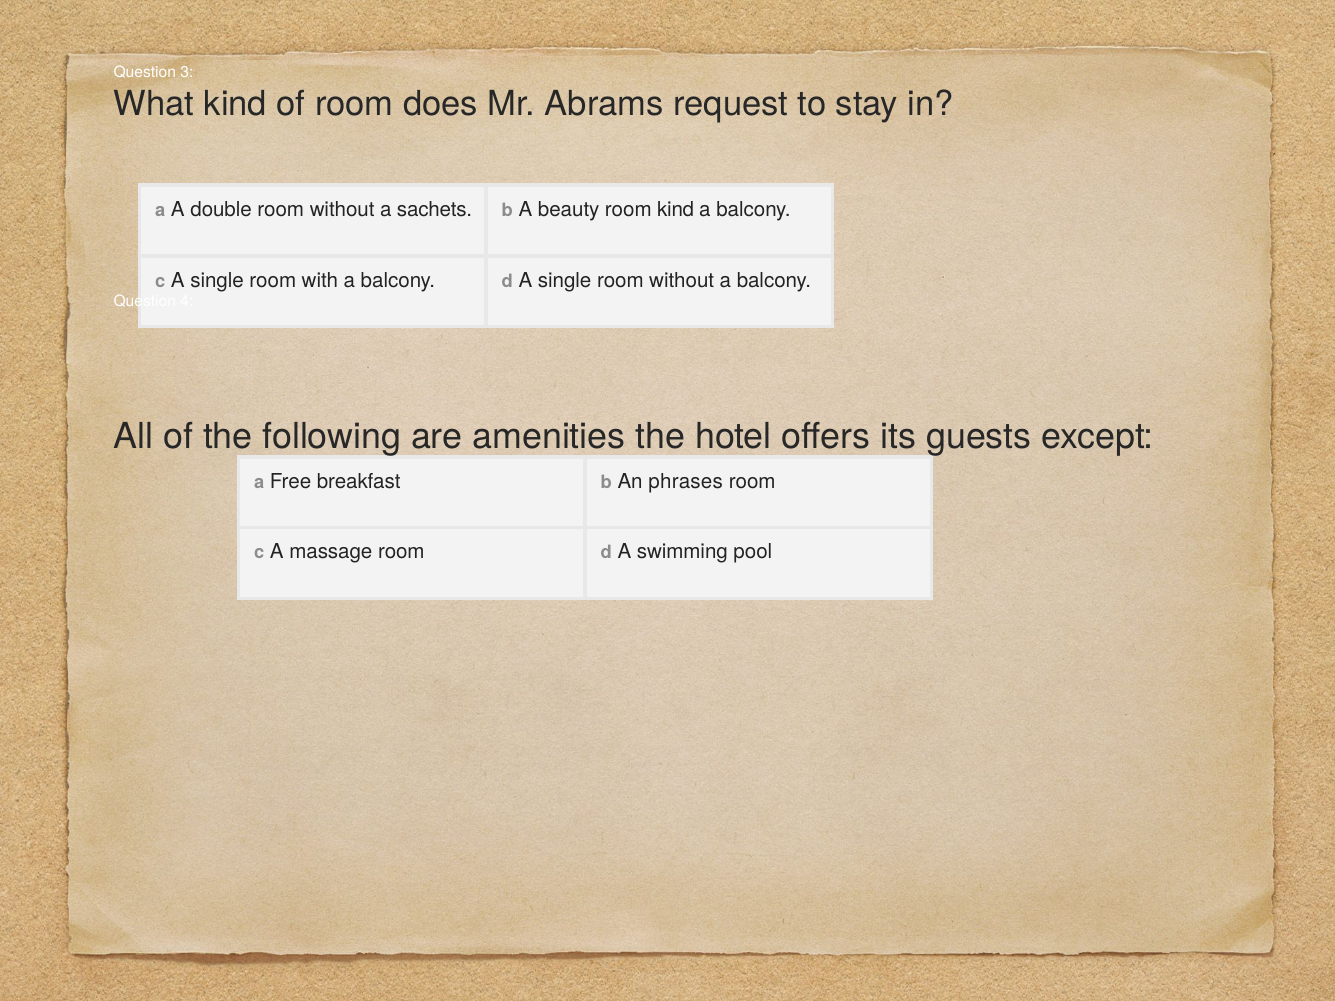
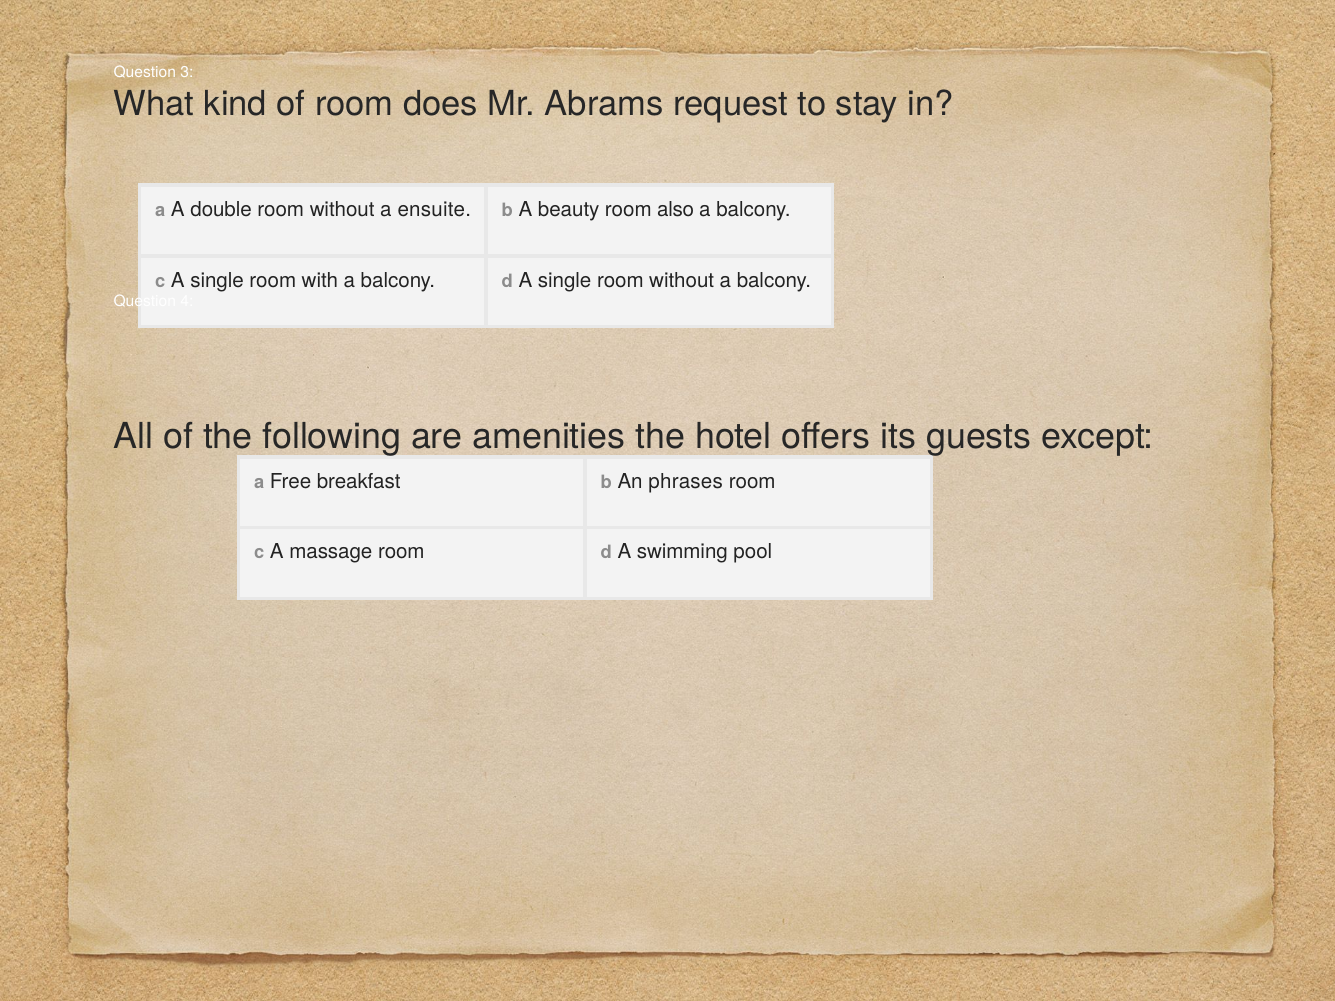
sachets: sachets -> ensuite (434, 210)
room kind: kind -> also (676, 210)
